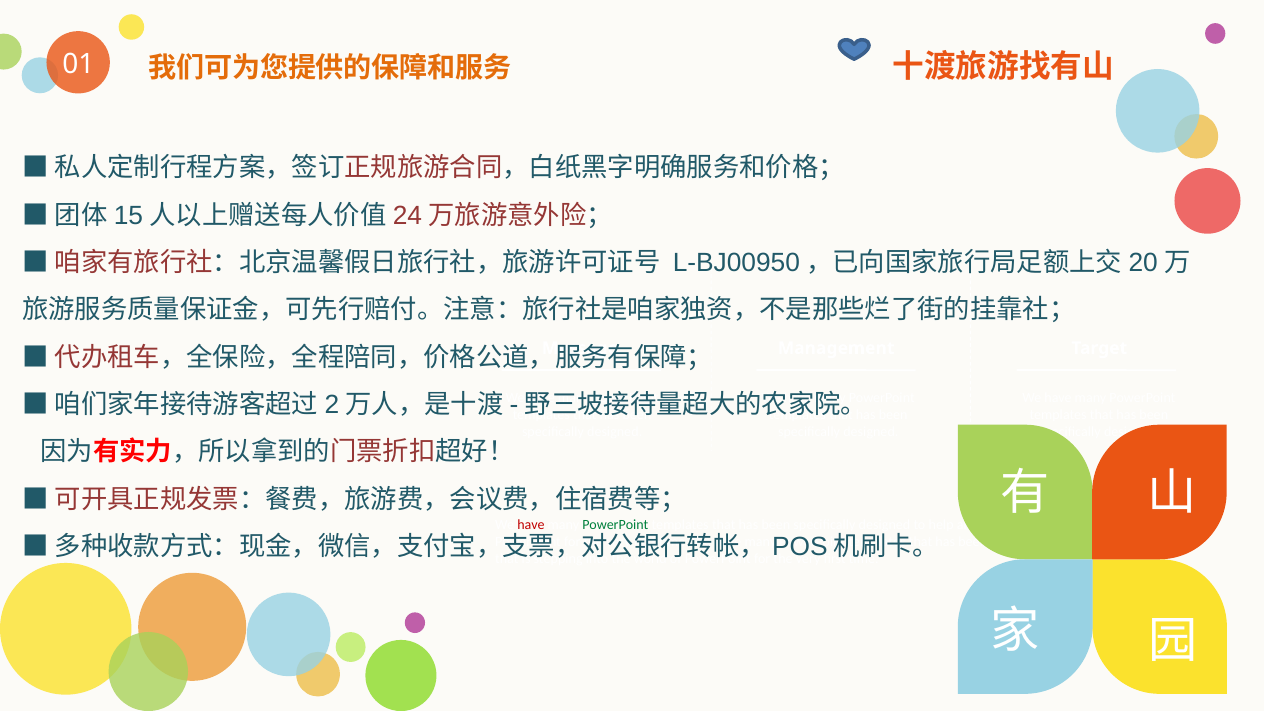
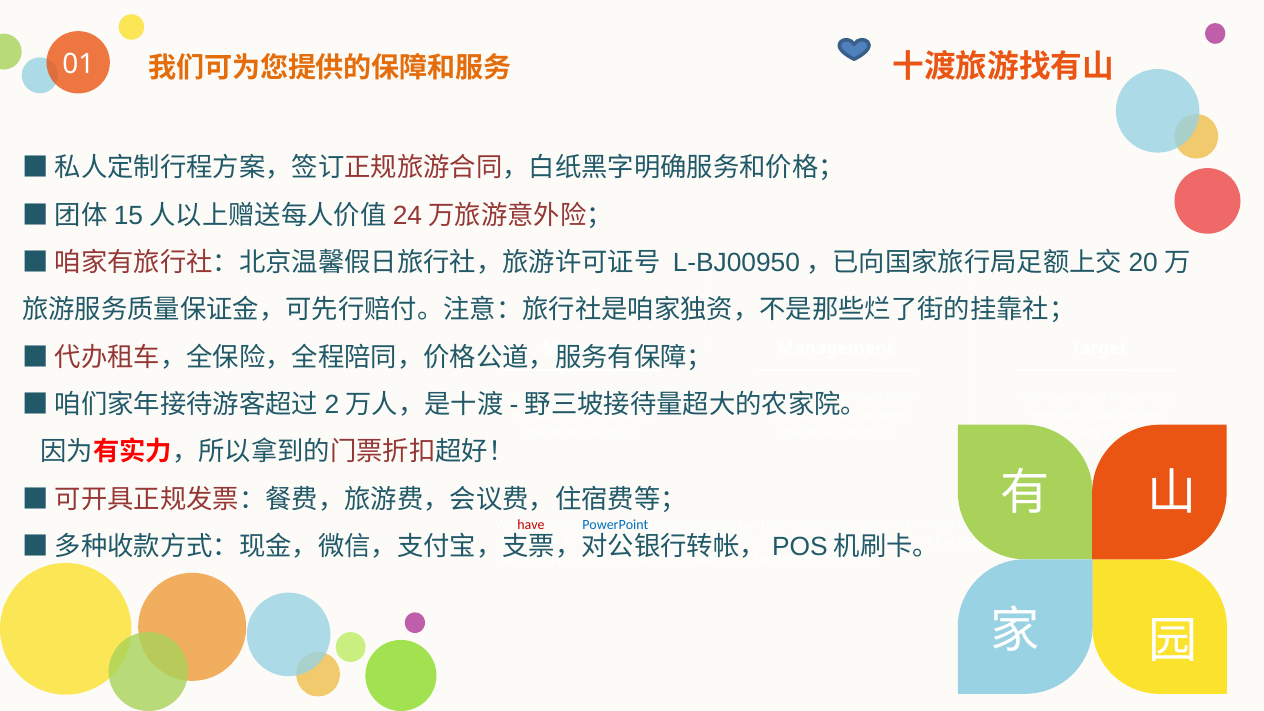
PowerPoint colour: green -> blue (615, 525)
